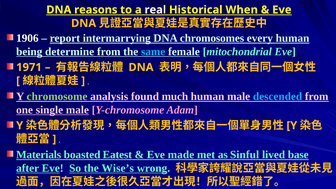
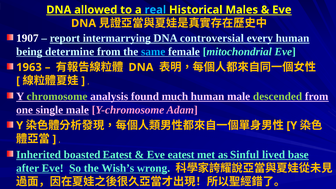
reasons: reasons -> allowed (96, 10)
real colour: white -> light blue (155, 10)
When: When -> Males (242, 10)
1906: 1906 -> 1907 (27, 38)
chromosomes: chromosomes -> controversial (212, 38)
1971: 1971 -> 1963 (29, 67)
descended colour: light blue -> light green (278, 96)
Materials: Materials -> Inherited (39, 155)
Eve made: made -> eatest (181, 155)
Wise’s: Wise’s -> Wish’s (118, 168)
